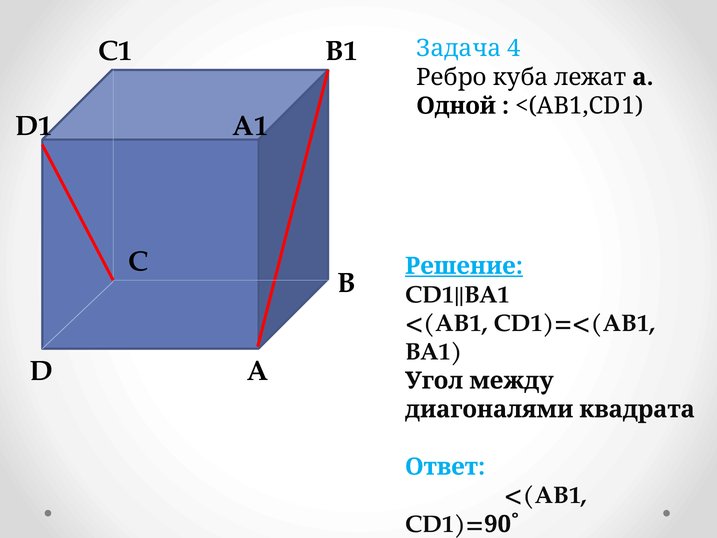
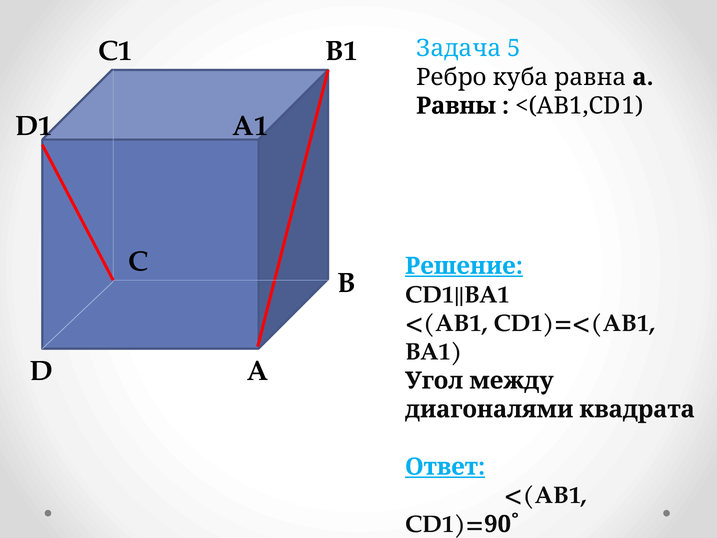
4: 4 -> 5 (514, 48)
лежат: лежат -> равна (590, 77)
Одной: Одной -> Равны (456, 106)
Ответ underline: none -> present (445, 467)
